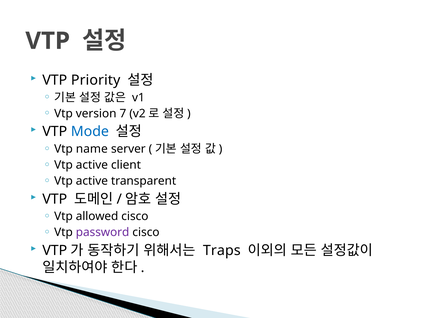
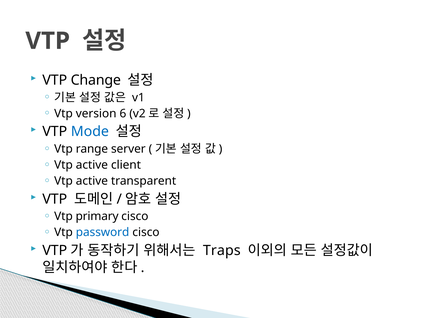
Priority: Priority -> Change (96, 80)
7: 7 -> 6 (123, 114)
name: name -> range (92, 149)
allowed: allowed -> primary (97, 216)
password colour: purple -> blue (103, 232)
